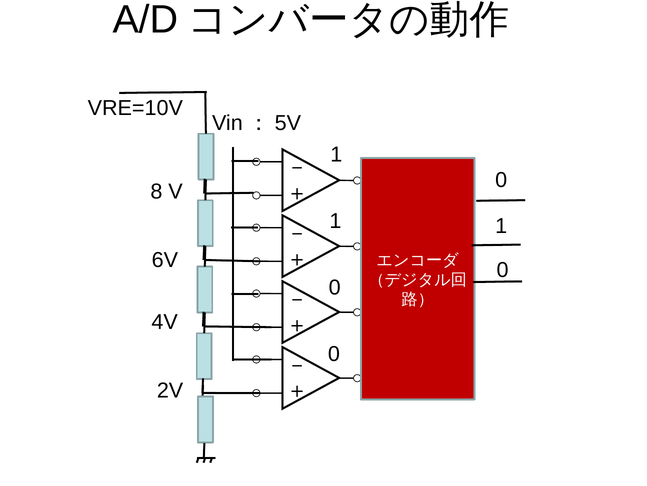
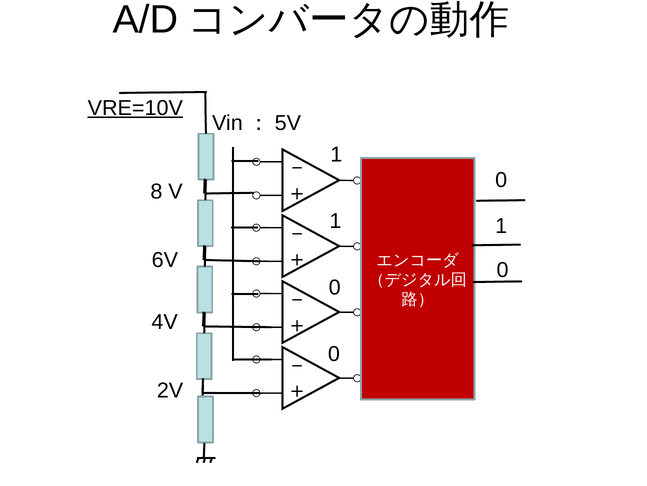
VRE=10V underline: none -> present (135, 108)
